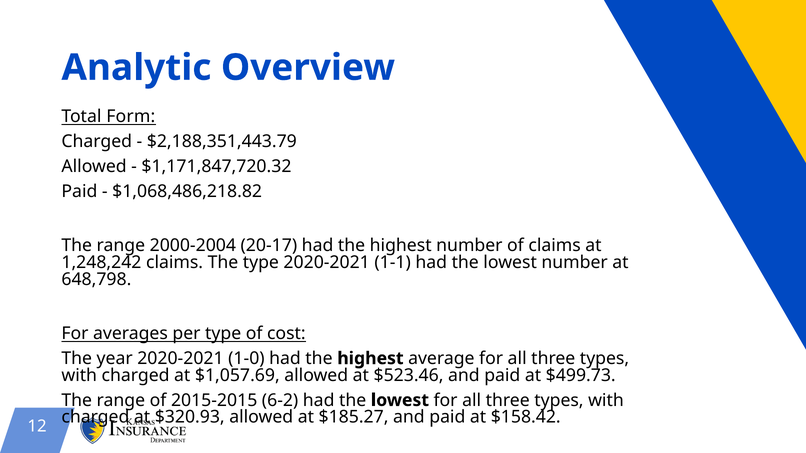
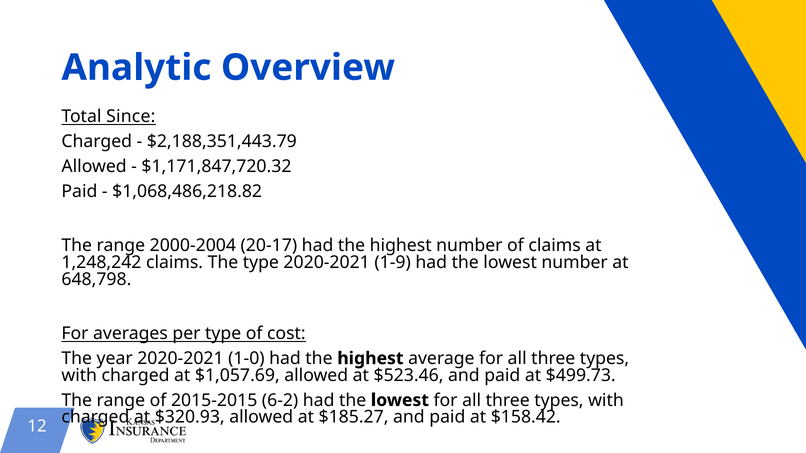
Form: Form -> Since (131, 117)
1-1: 1-1 -> 1-9 (393, 263)
